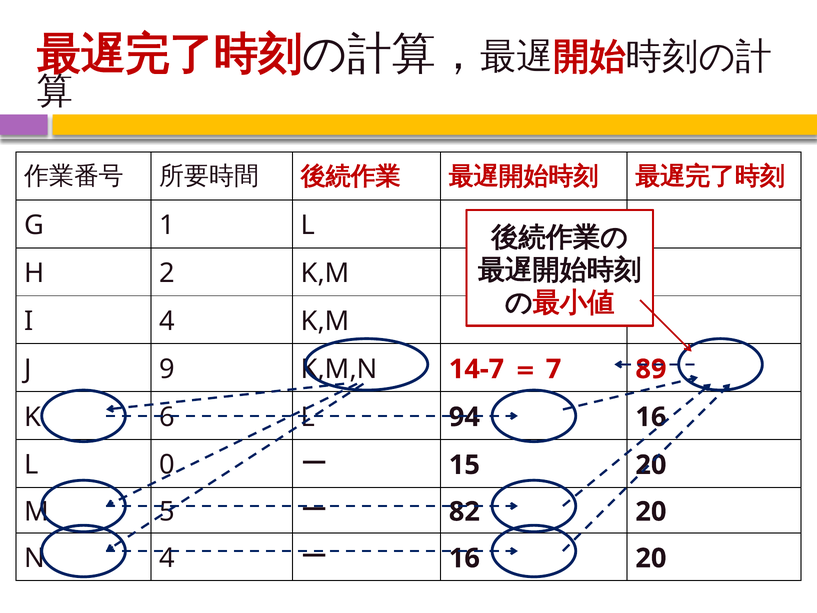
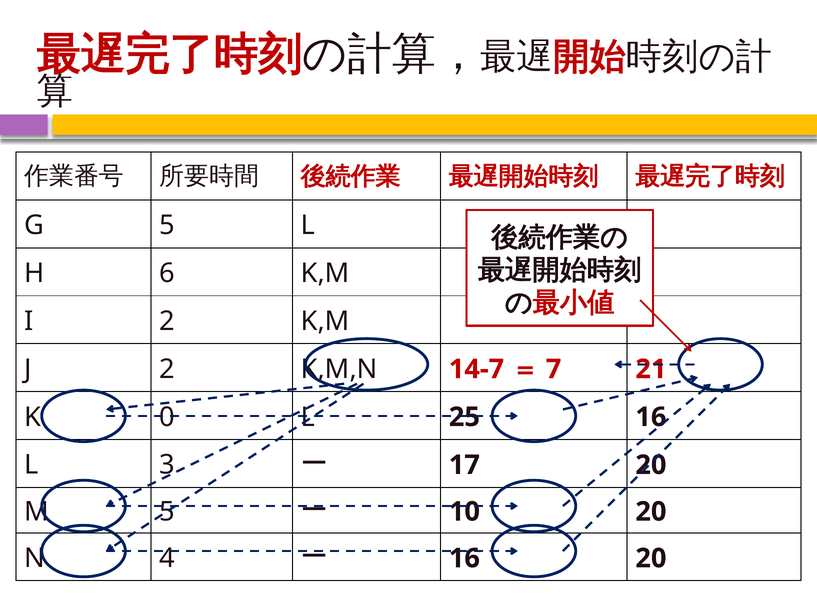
G 1: 1 -> 5 (167, 225)
2: 2 -> 6 (167, 273)
I 4: 4 -> 2 (167, 321)
J 9: 9 -> 2 (167, 369)
89: 89 -> 21 (651, 369)
6: 6 -> 0 (167, 417)
94: 94 -> 25 (464, 417)
0: 0 -> 3 (167, 465)
15: 15 -> 17 (464, 465)
82: 82 -> 10 (464, 511)
